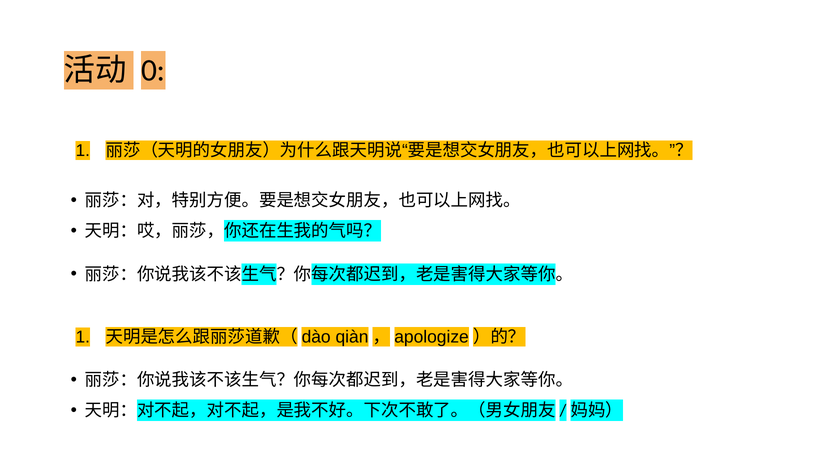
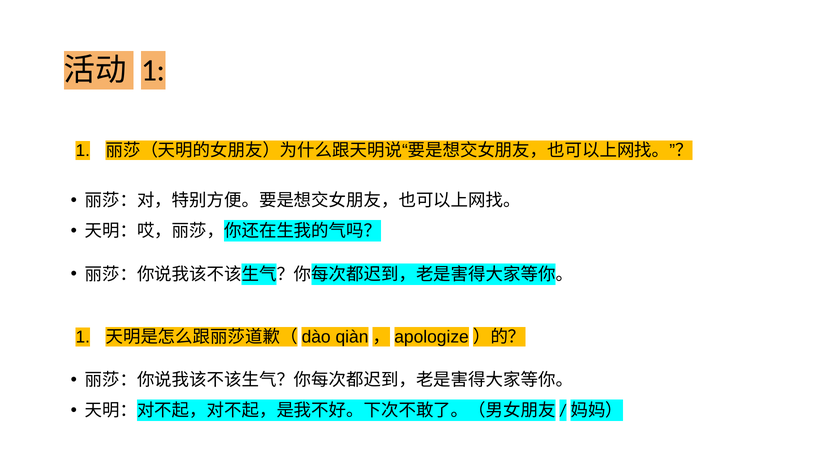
0: 0 -> 1 (153, 70)
